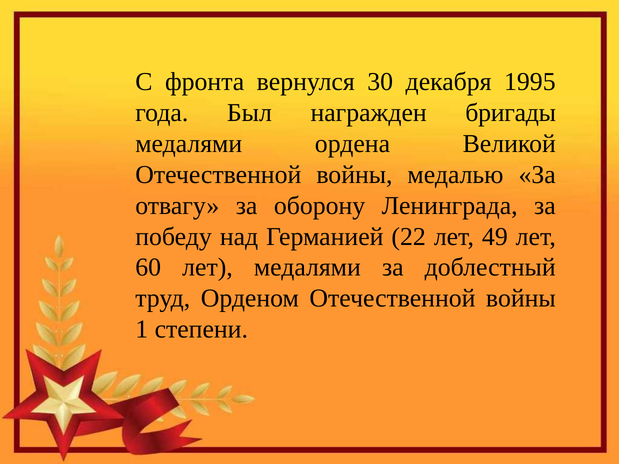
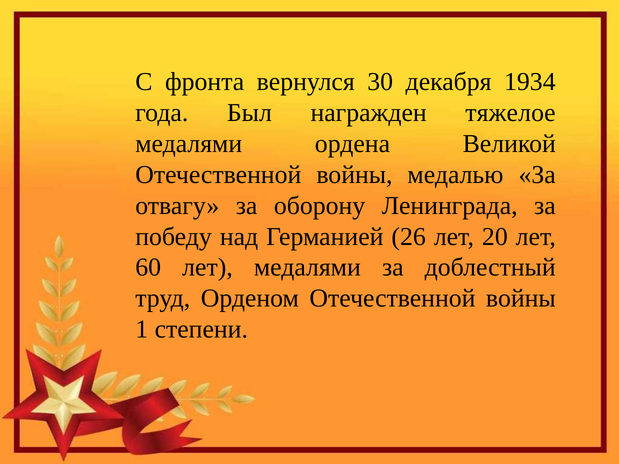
1995: 1995 -> 1934 (530, 82)
бригады: бригады -> тяжелое (510, 113)
22: 22 -> 26 (409, 237)
49: 49 -> 20 (495, 237)
